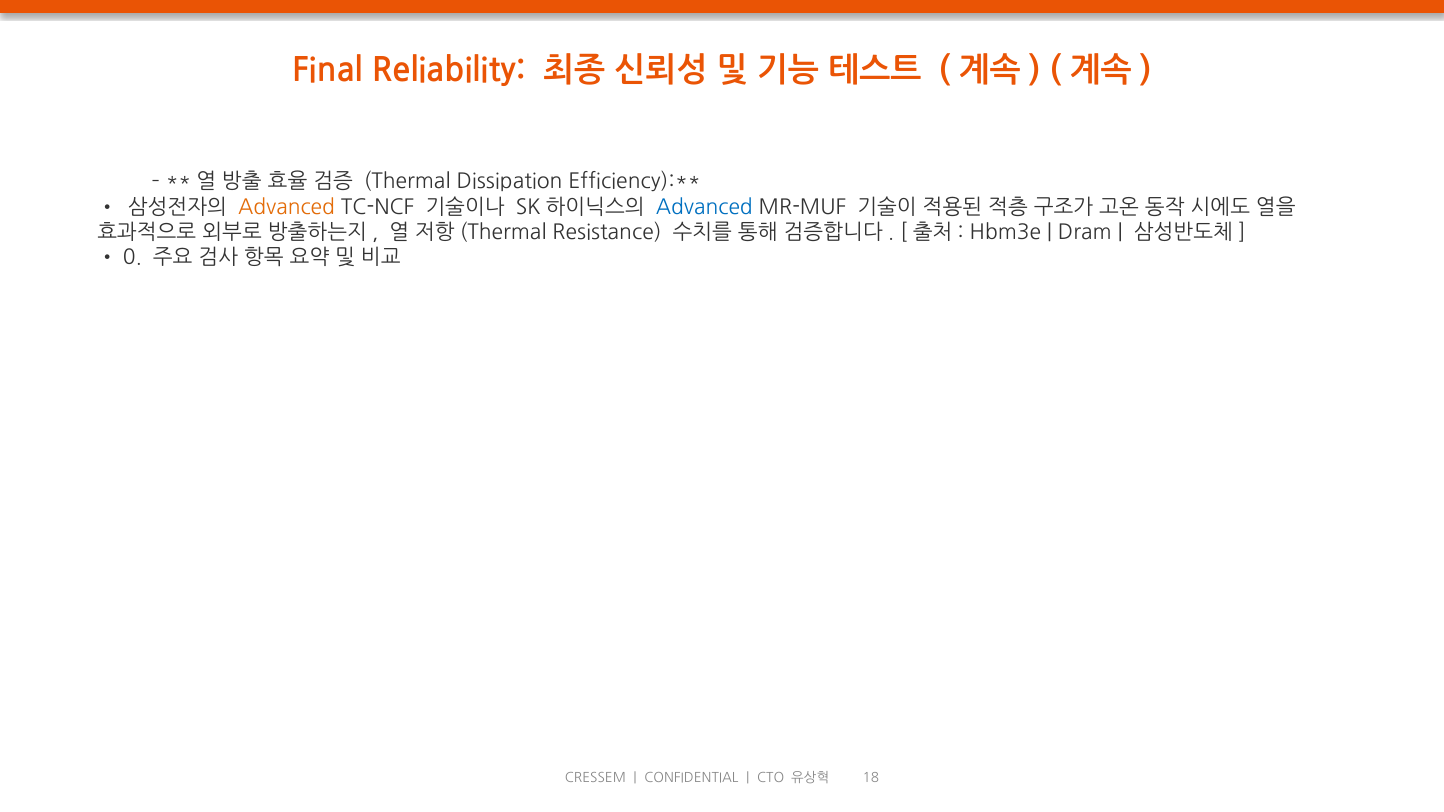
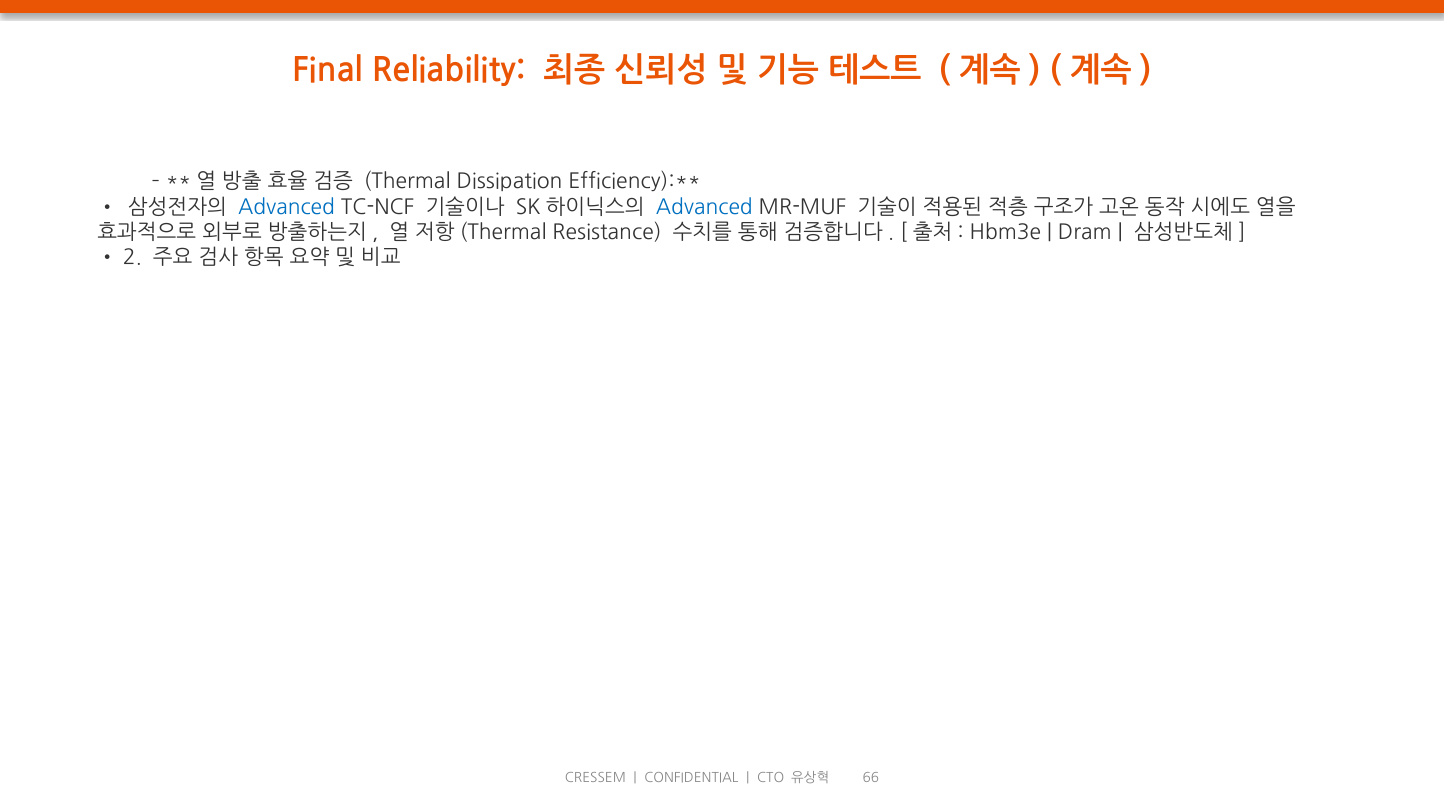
Advanced colour: orange -> blue (286, 207)
0: 0 -> 2 (132, 258)
18: 18 -> 66 (871, 778)
